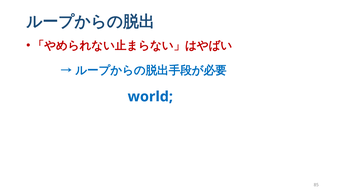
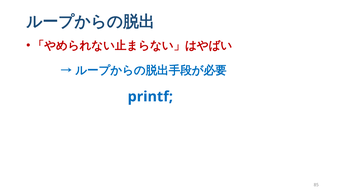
world: world -> printf (150, 97)
